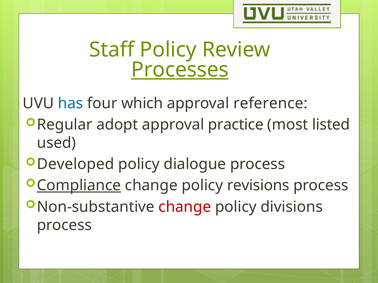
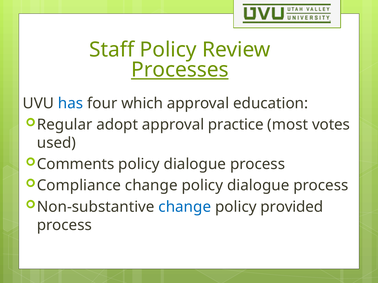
reference: reference -> education (271, 103)
listed: listed -> votes (331, 125)
Developed: Developed -> Comments (76, 164)
Compliance underline: present -> none (79, 186)
change policy revisions: revisions -> dialogue (258, 186)
change colour: red -> blue (185, 207)
divisions: divisions -> provided (292, 207)
